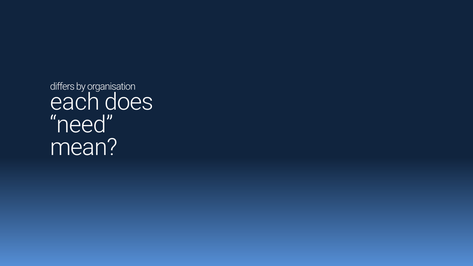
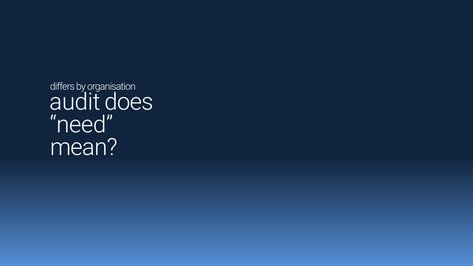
each: each -> audit (75, 102)
